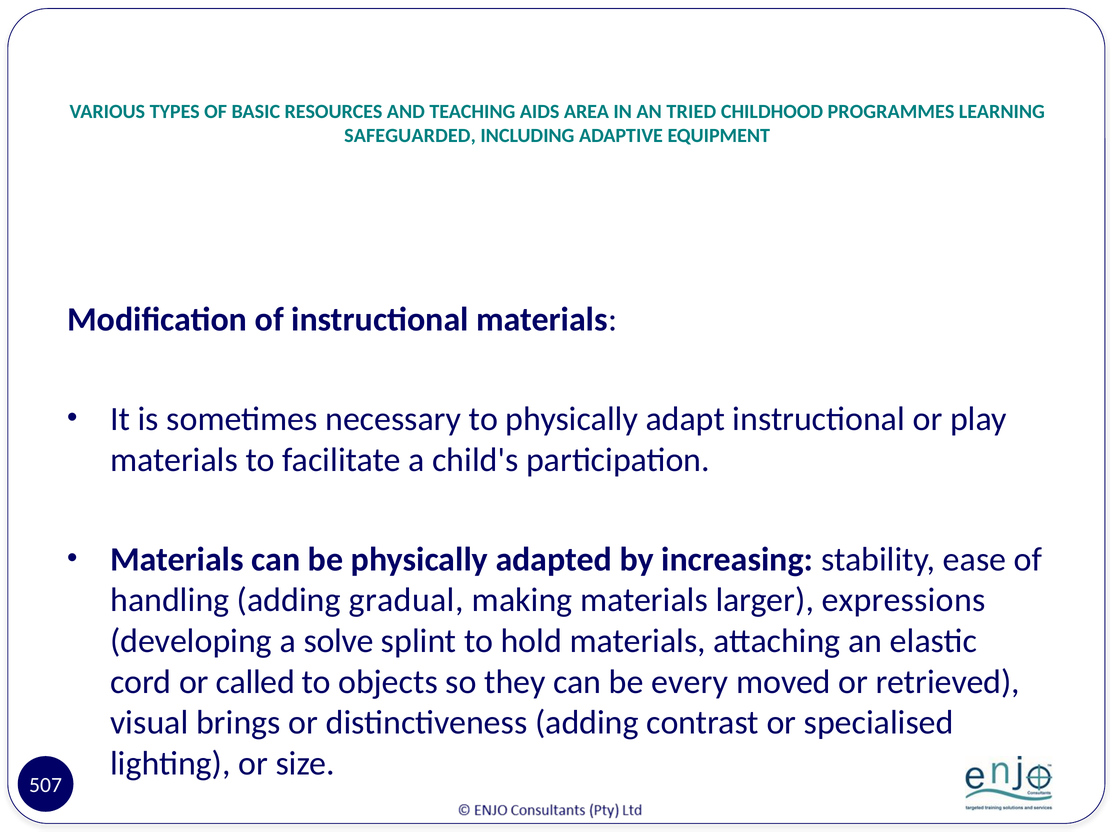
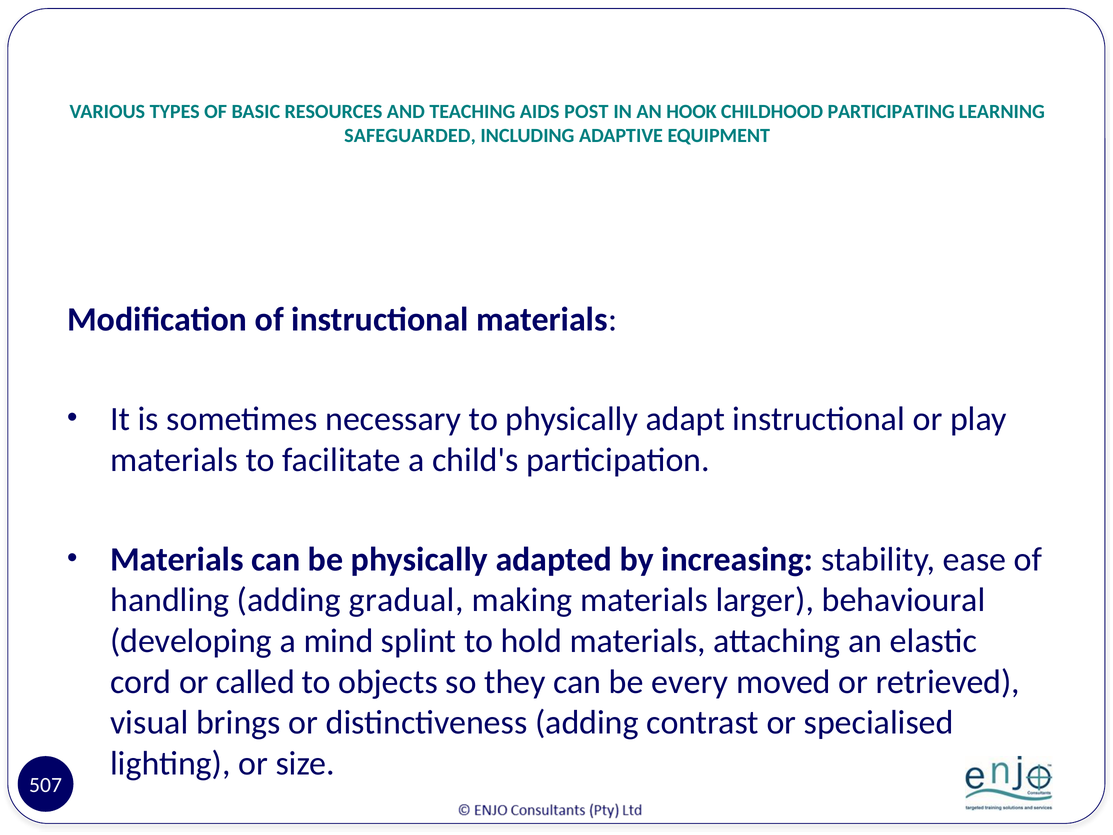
AREA: AREA -> POST (586, 112)
TRIED: TRIED -> HOOK (692, 112)
PROGRAMMES: PROGRAMMES -> PARTICIPATING (891, 112)
expressions: expressions -> behavioural (904, 600)
solve: solve -> mind (338, 641)
